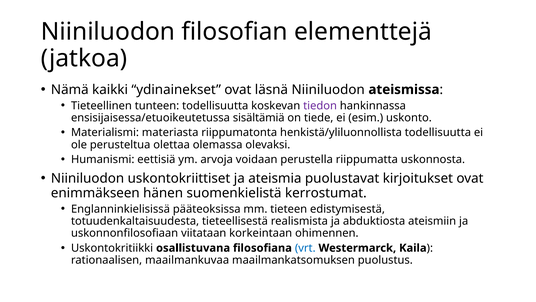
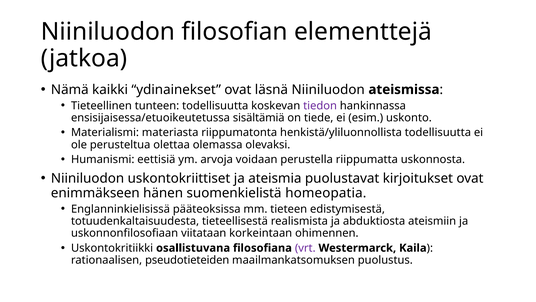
kerrostumat: kerrostumat -> homeopatia (326, 193)
vrt colour: blue -> purple (305, 248)
maailmankuvaa: maailmankuvaa -> pseudotieteiden (187, 260)
